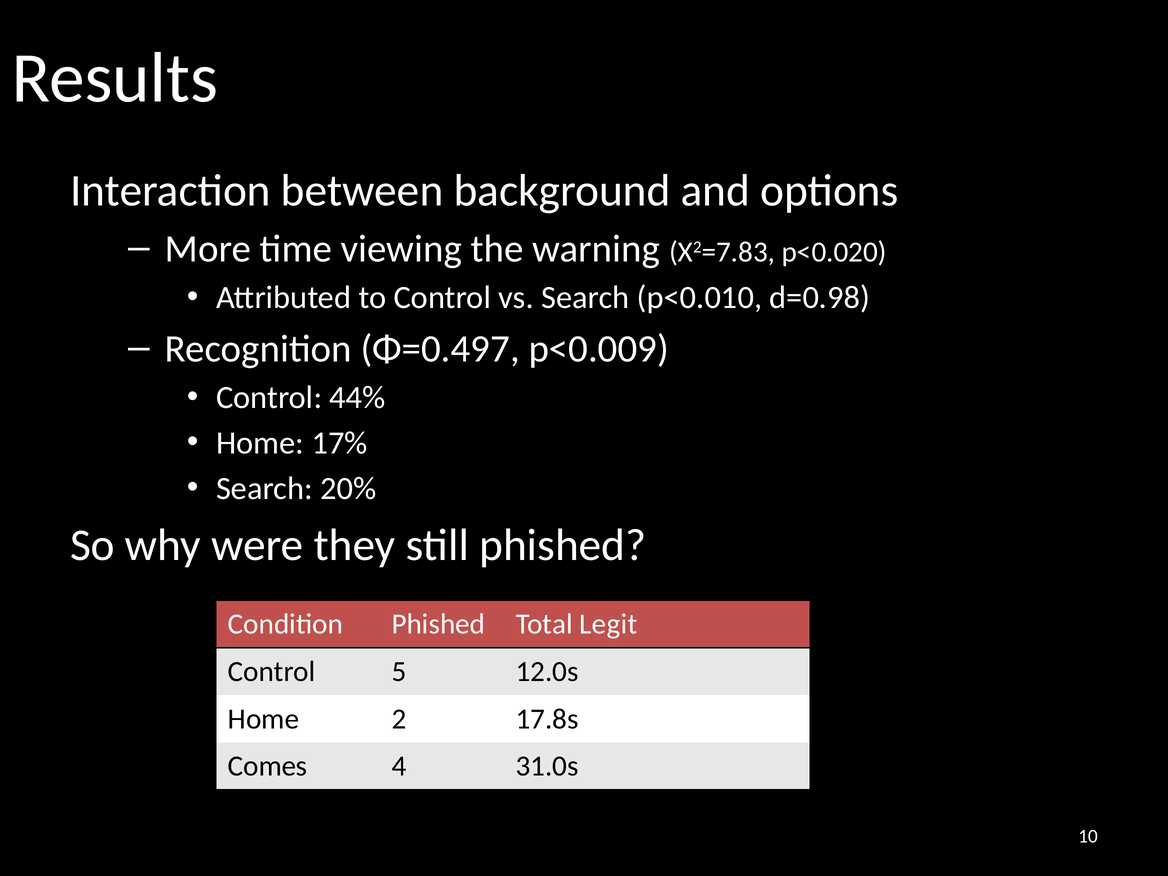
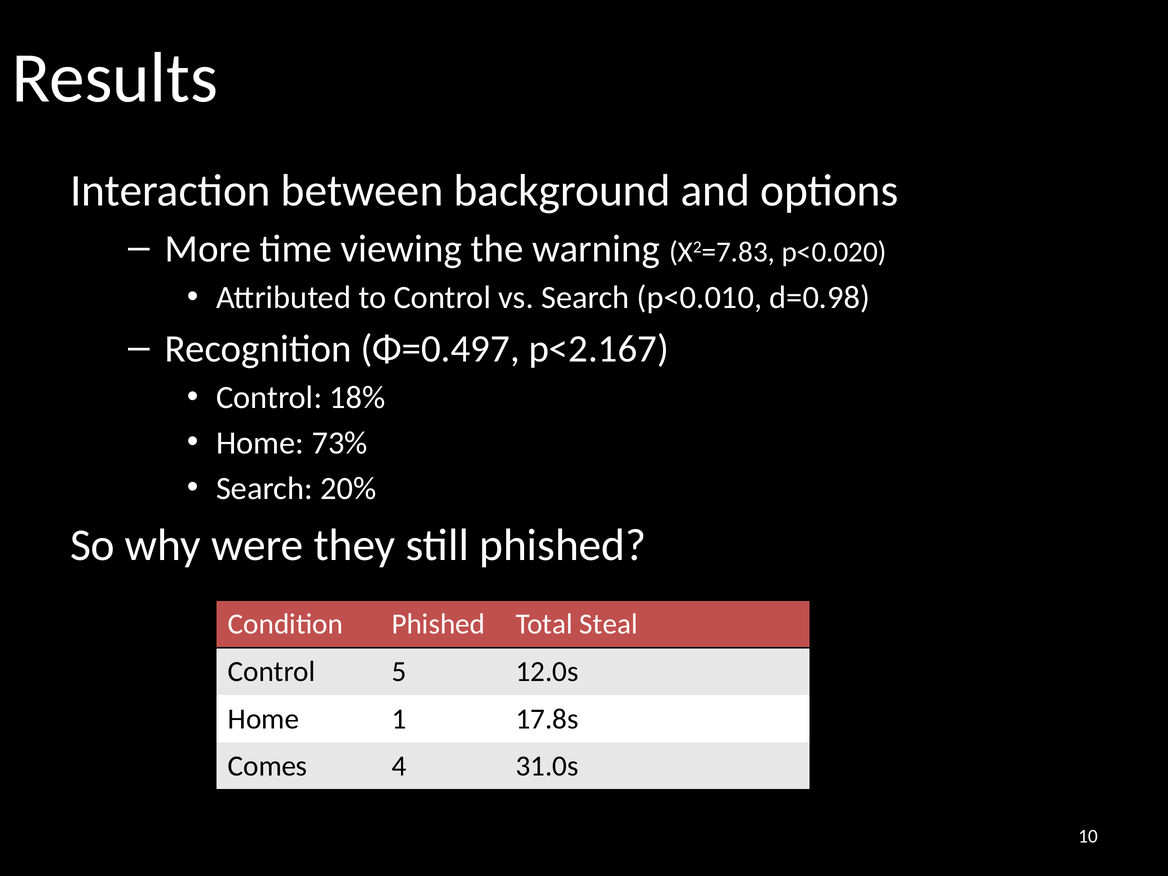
p<0.009: p<0.009 -> p<2.167 (599, 349)
44%: 44% -> 18% (357, 398)
17%: 17% -> 73% (340, 443)
Legit: Legit -> Steal (609, 624)
2: 2 -> 1 (399, 719)
